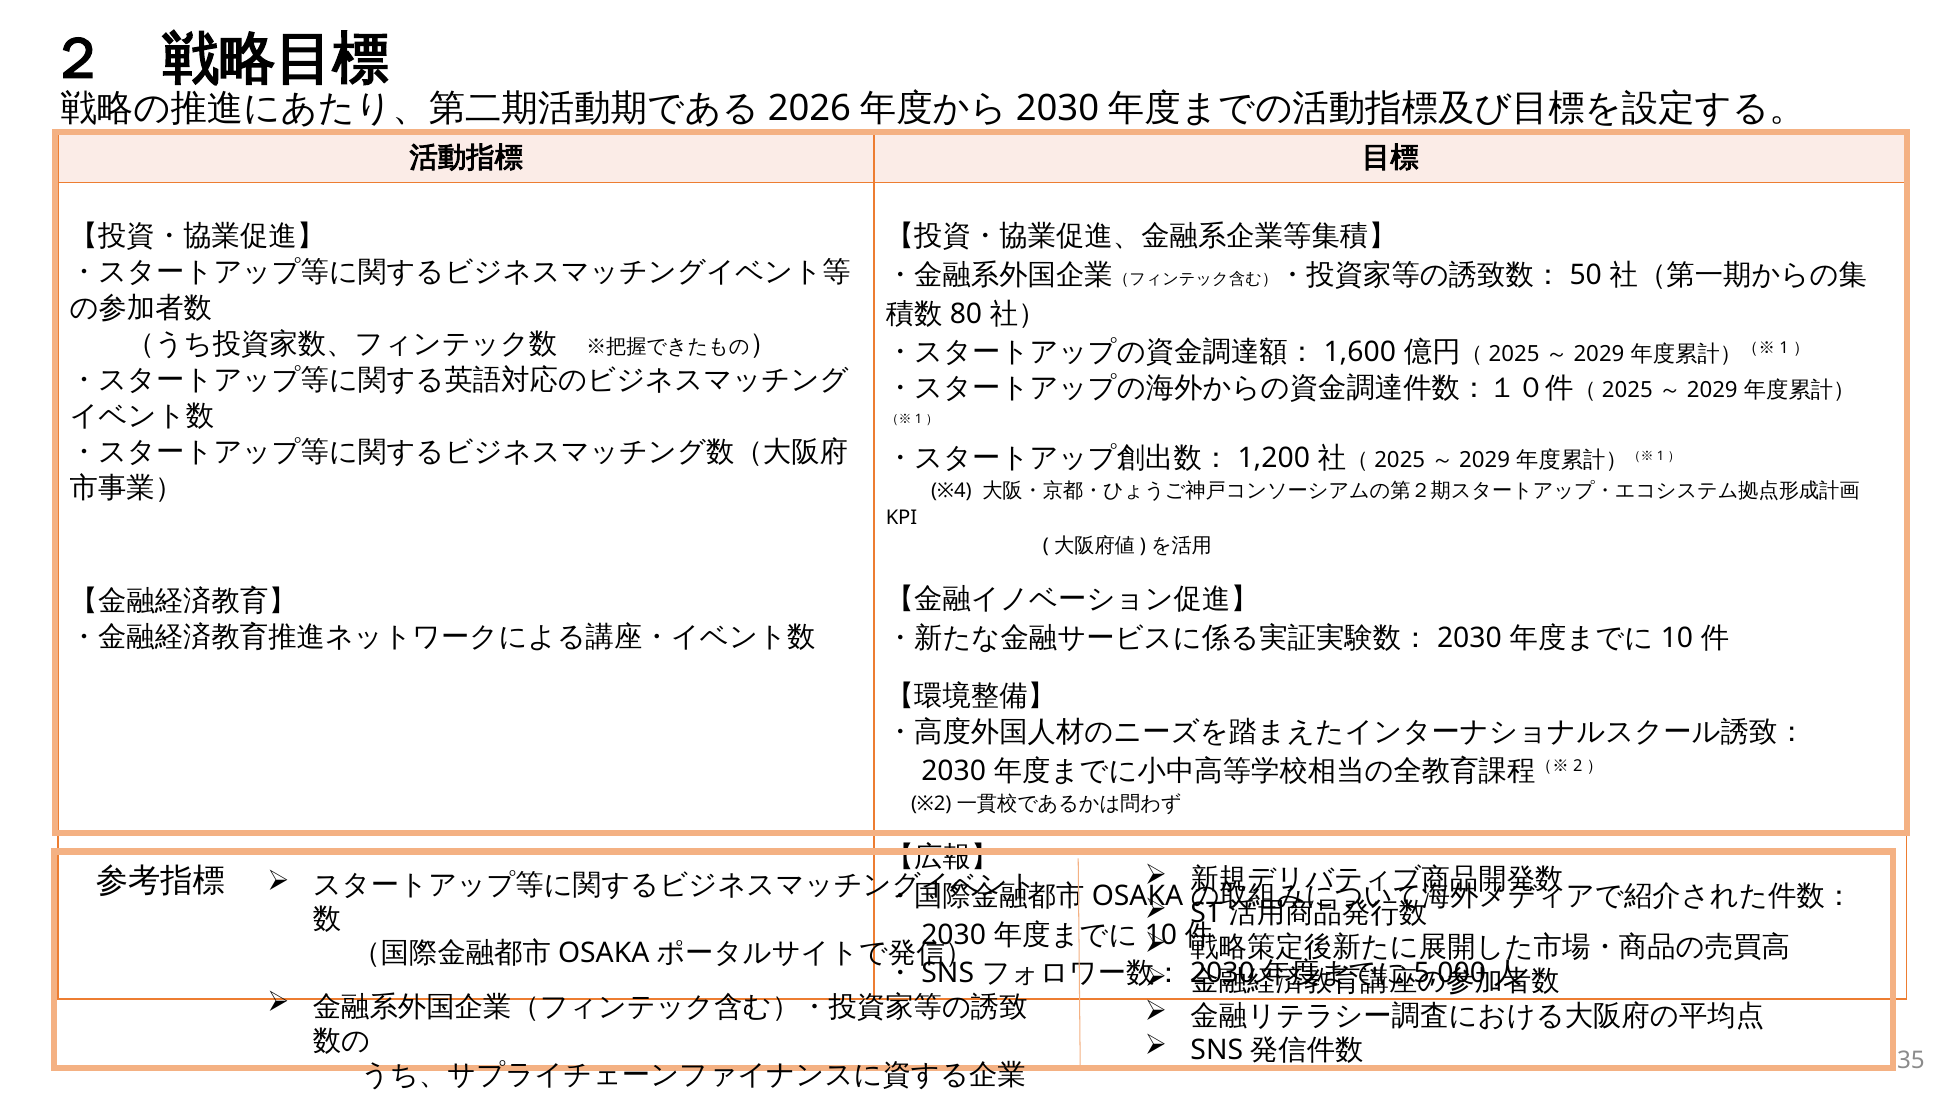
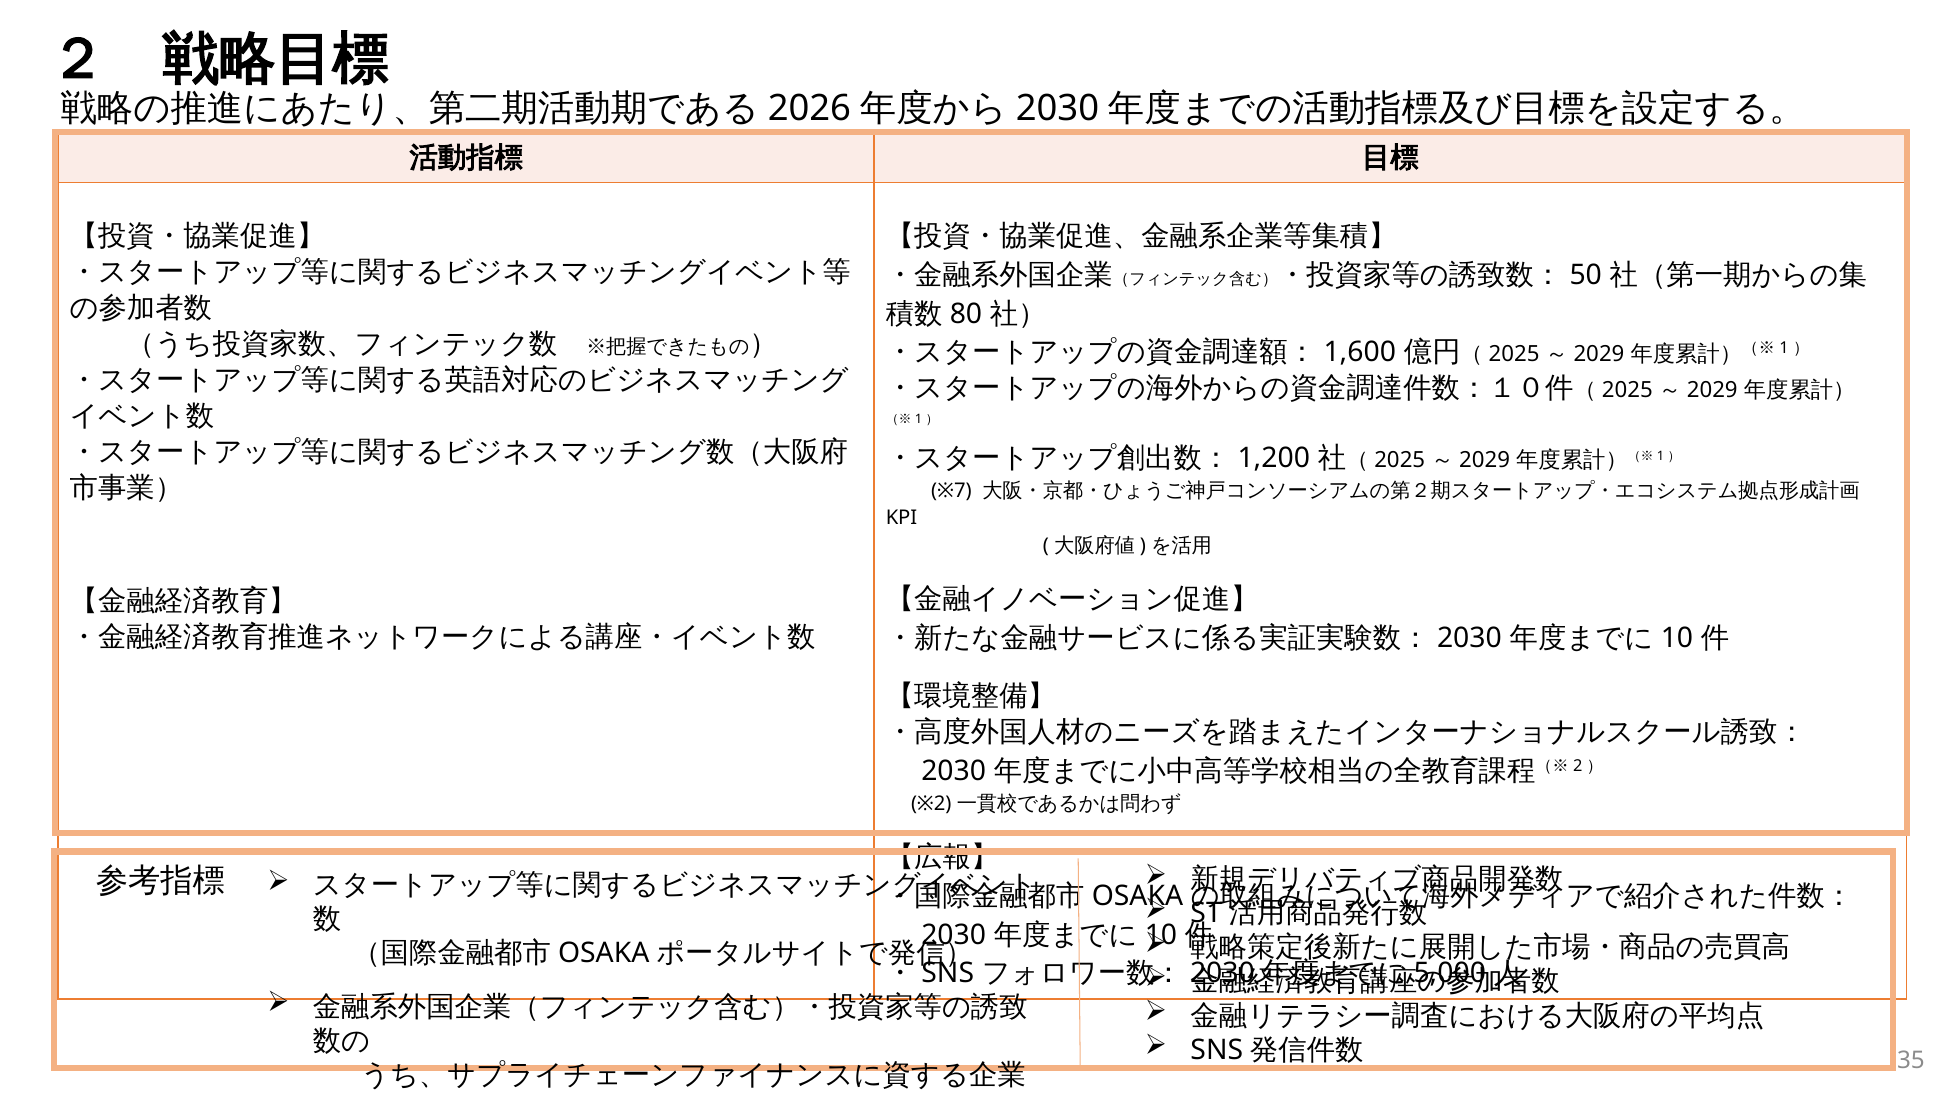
※4: ※4 -> ※7 (951, 490)
